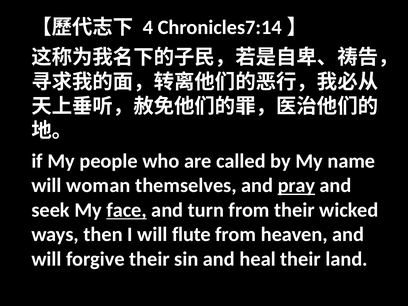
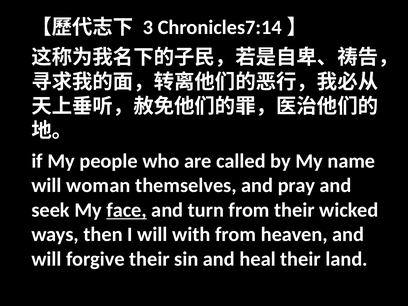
4: 4 -> 3 (148, 27)
pray underline: present -> none (296, 186)
flute: flute -> with (191, 235)
